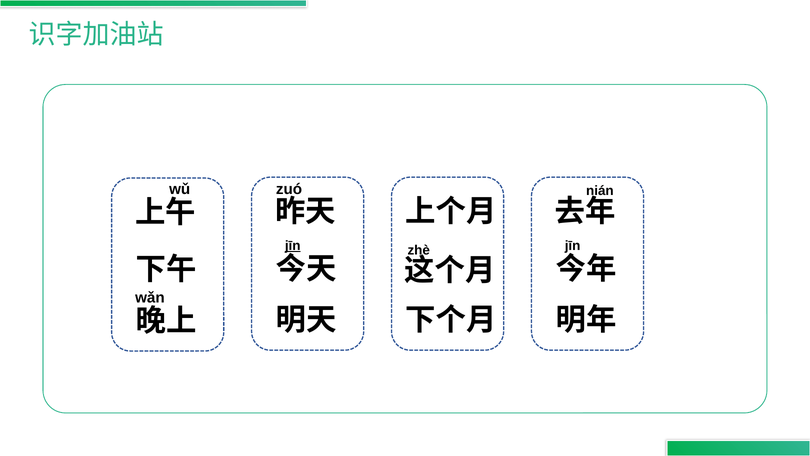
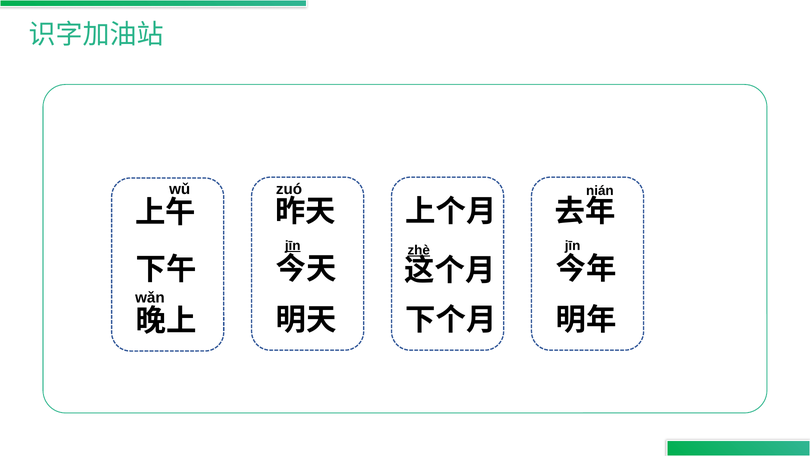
zhè underline: none -> present (419, 250)
